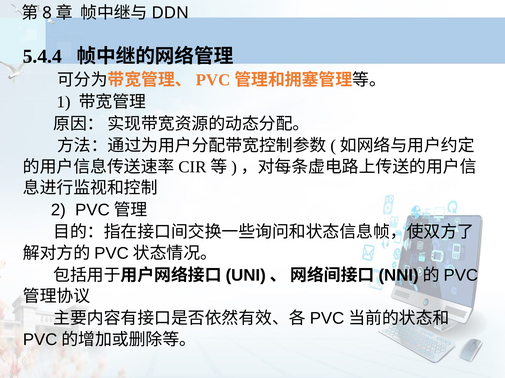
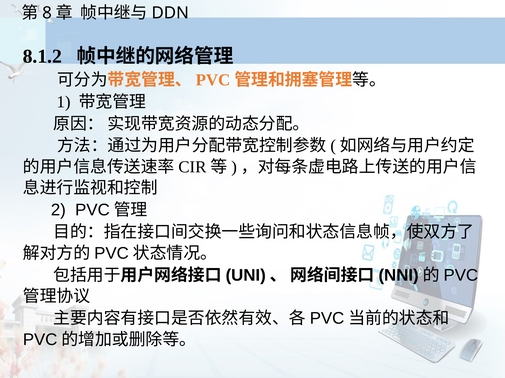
5.4.4: 5.4.4 -> 8.1.2 (42, 56)
